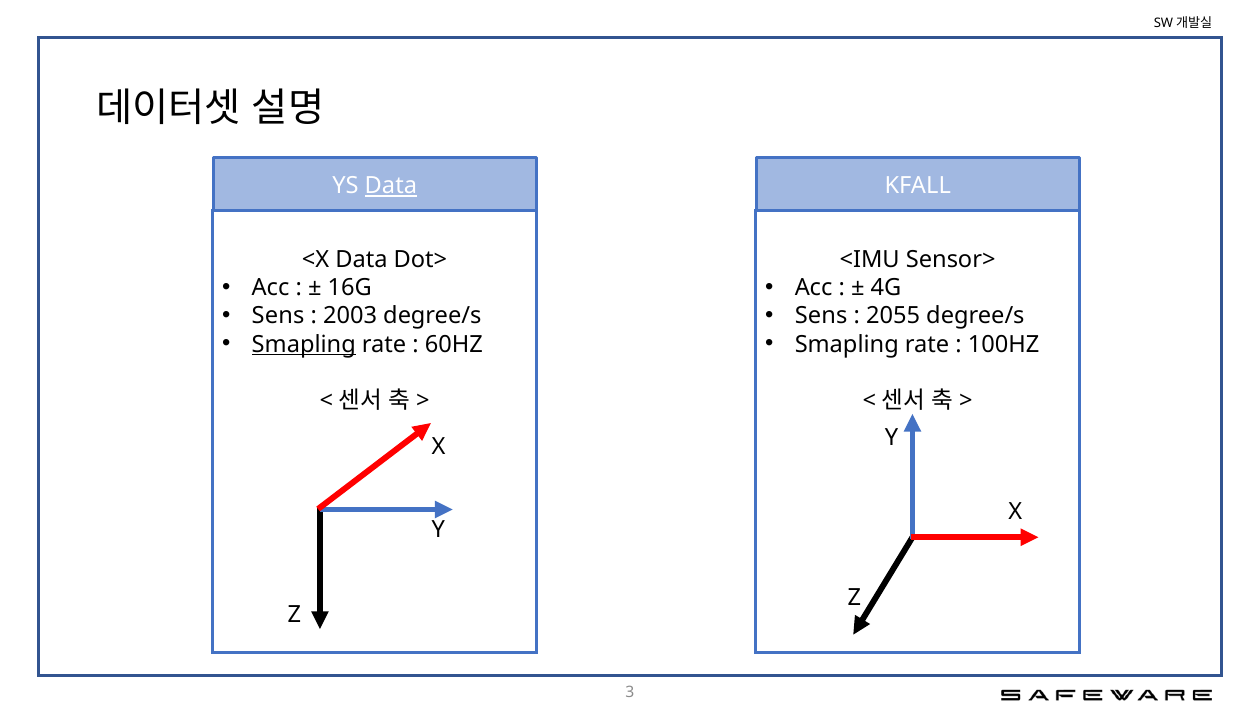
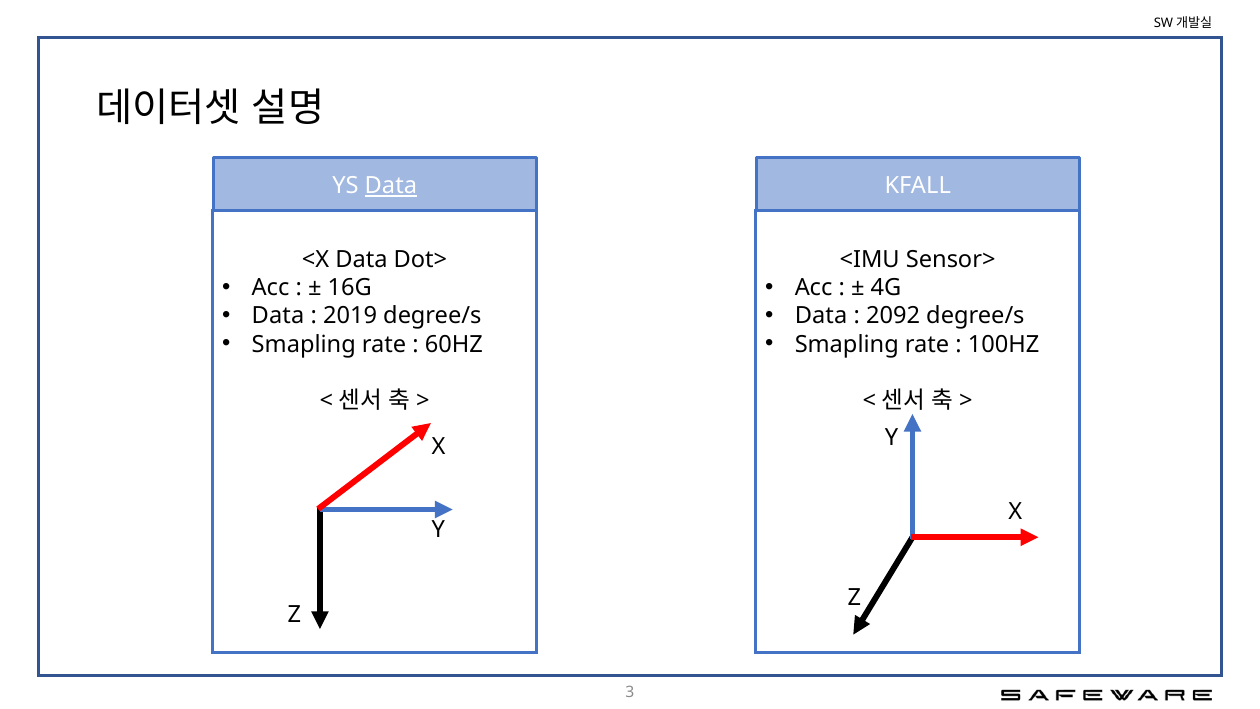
Sens: Sens -> Data (278, 316)
2003: 2003 -> 2019 (350, 316)
Sens: Sens -> Data (821, 316)
2055: 2055 -> 2092 (893, 316)
Smapling underline: present -> none (304, 344)
